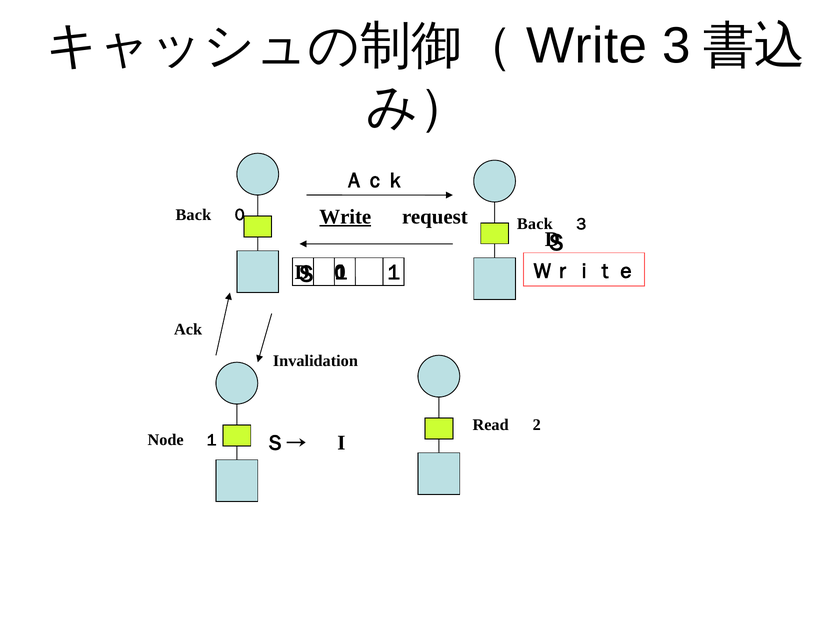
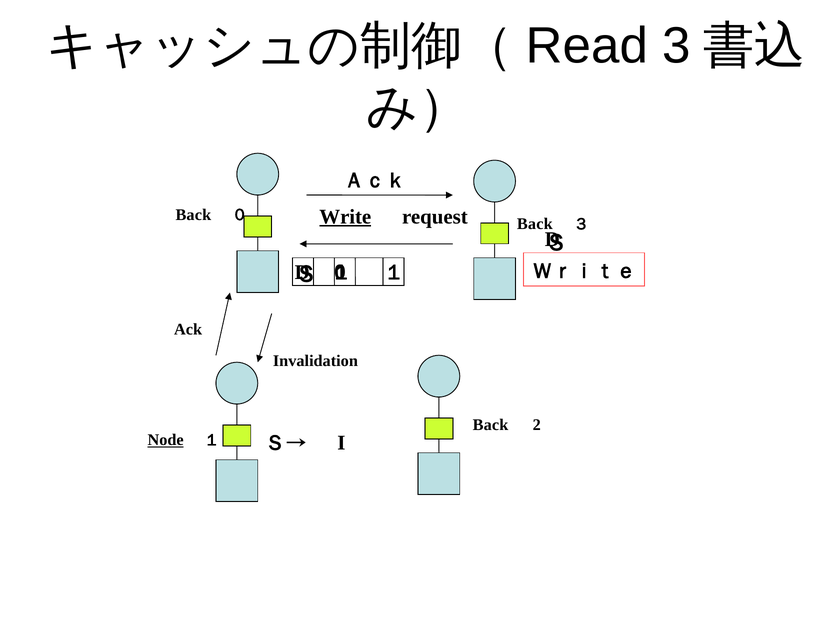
Write: Write -> Read (587, 46)
Read: Read -> Back (491, 425)
Node underline: none -> present (166, 440)
